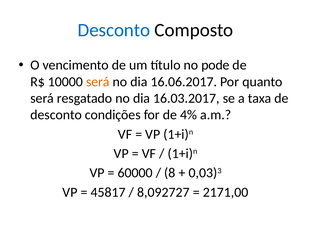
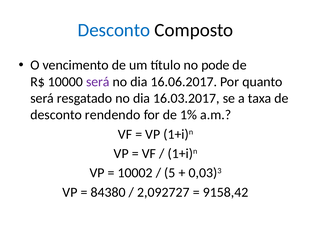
será colour: orange -> purple (98, 82)
condições: condições -> rendendo (113, 115)
4%: 4% -> 1% (189, 115)
60000: 60000 -> 10002 (135, 173)
8: 8 -> 5 (170, 173)
45817: 45817 -> 84380 (108, 192)
8,092727: 8,092727 -> 2,092727 (163, 192)
2171,00: 2171,00 -> 9158,42 (226, 192)
